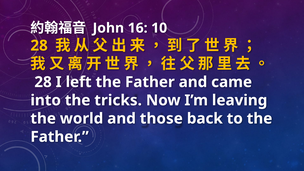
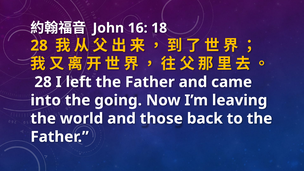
10: 10 -> 18 (159, 28)
tricks: tricks -> going (118, 100)
